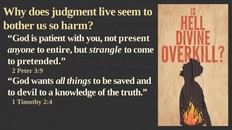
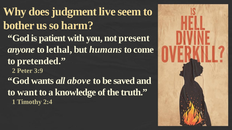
entire: entire -> lethal (59, 50)
strangle: strangle -> humans (106, 50)
things: things -> above (79, 81)
devil: devil -> want (27, 93)
